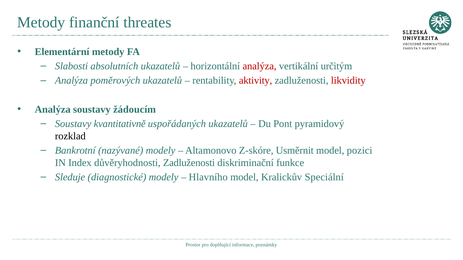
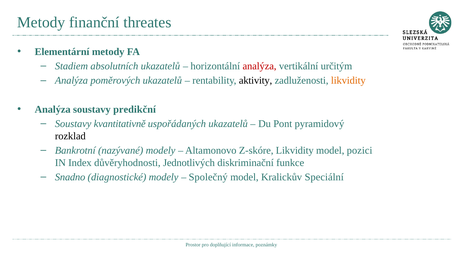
Slabosti: Slabosti -> Stadiem (71, 66)
aktivity colour: red -> black (256, 81)
likvidity colour: red -> orange (348, 81)
žádoucím: žádoucím -> predikční (135, 110)
Z-skóre Usměrnit: Usměrnit -> Likvidity (295, 151)
důvěryhodnosti Zadluženosti: Zadluženosti -> Jednotlivých (189, 163)
Sleduje: Sleduje -> Snadno (70, 177)
Hlavního: Hlavního -> Společný (208, 177)
